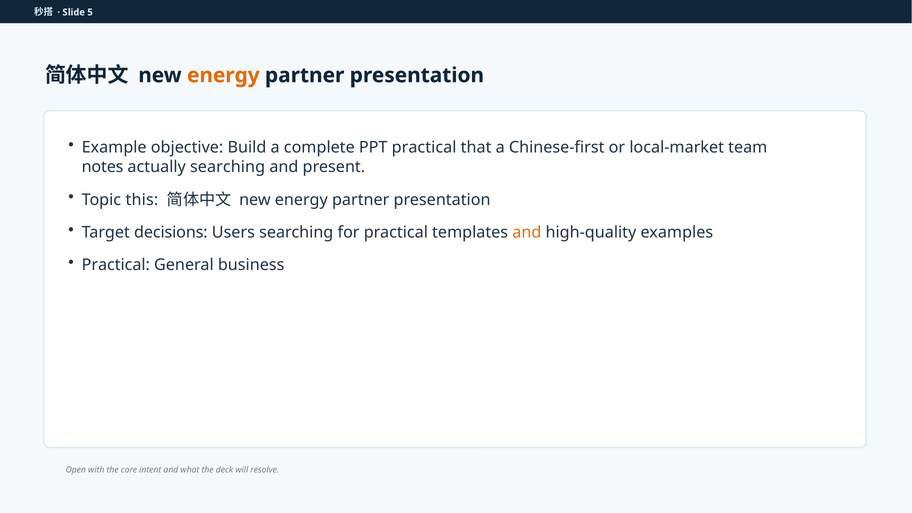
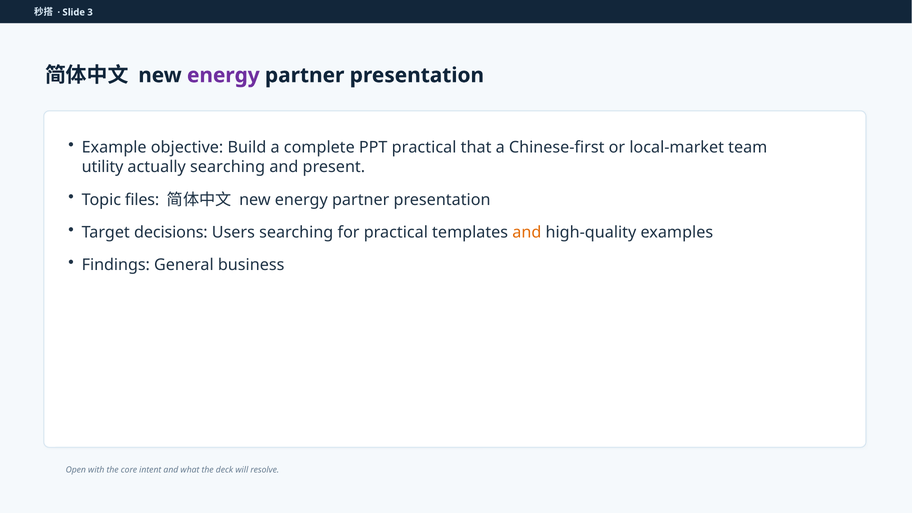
5: 5 -> 3 (90, 12)
energy colour: orange -> purple (223, 75)
notes: notes -> utility (103, 167)
this: this -> files (142, 200)
Practical: Practical -> Findings (116, 265)
